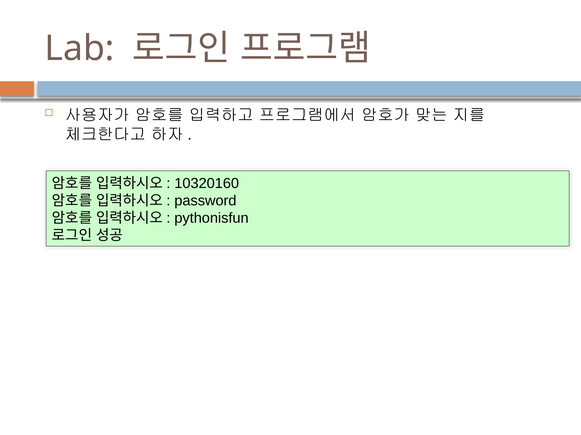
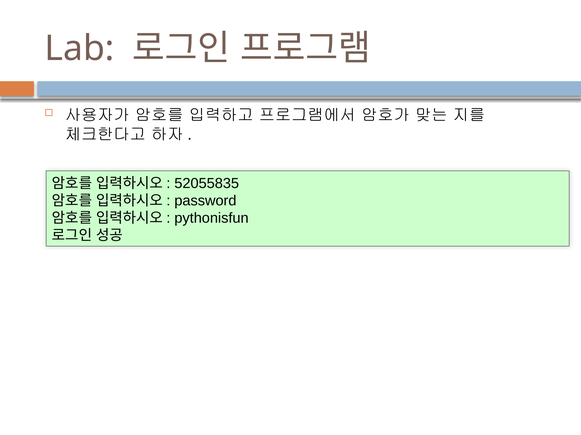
10320160: 10320160 -> 52055835 (207, 184)
